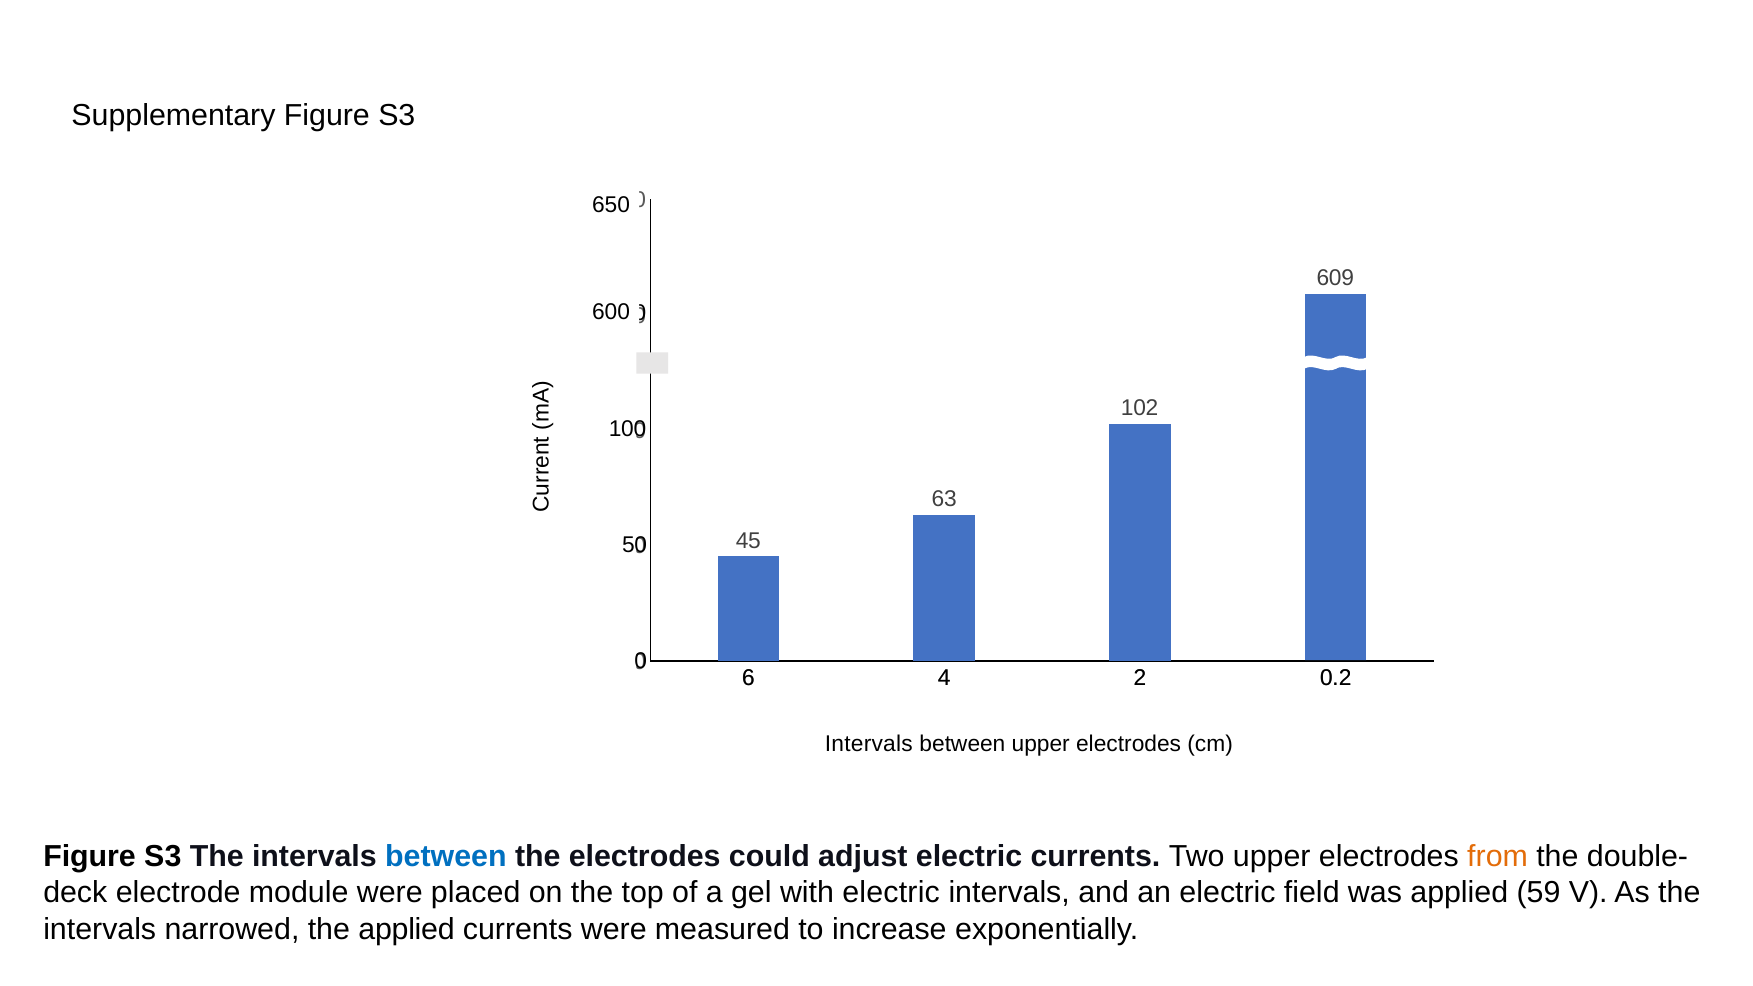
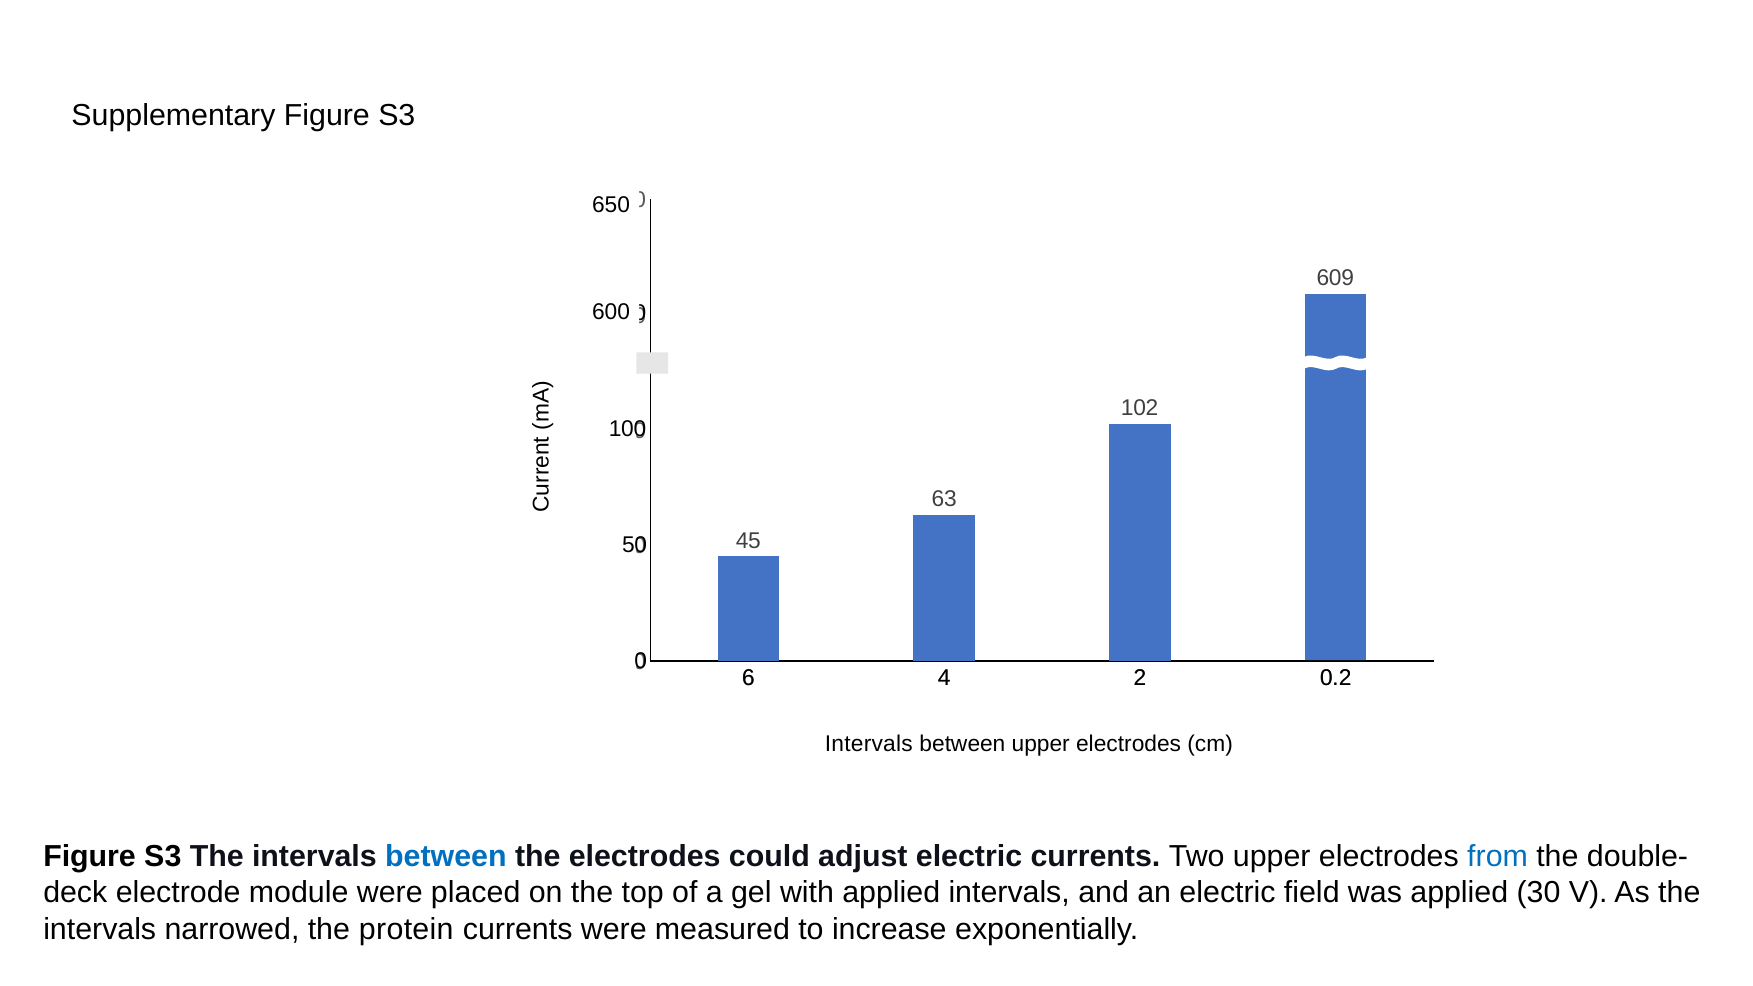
from colour: orange -> blue (1498, 857)
with electric: electric -> applied (891, 893)
59: 59 -> 30 (1539, 893)
the applied: applied -> protein (406, 929)
